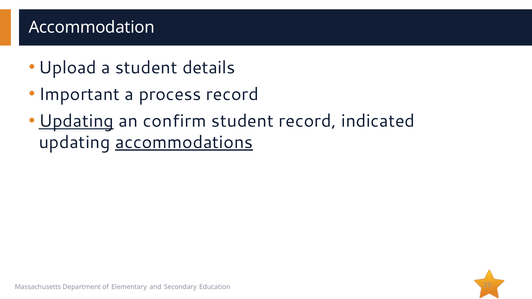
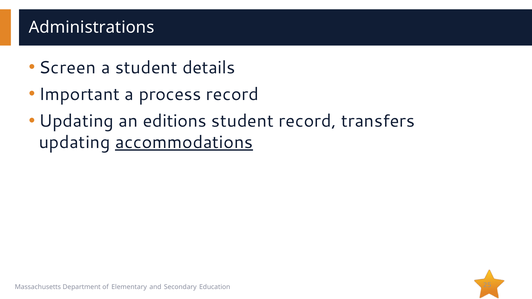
Accommodation: Accommodation -> Administrations (92, 27)
Upload: Upload -> Screen (67, 68)
Updating underline: present -> none (76, 121)
confirm: confirm -> editions (175, 121)
indicated: indicated -> transfers (378, 121)
